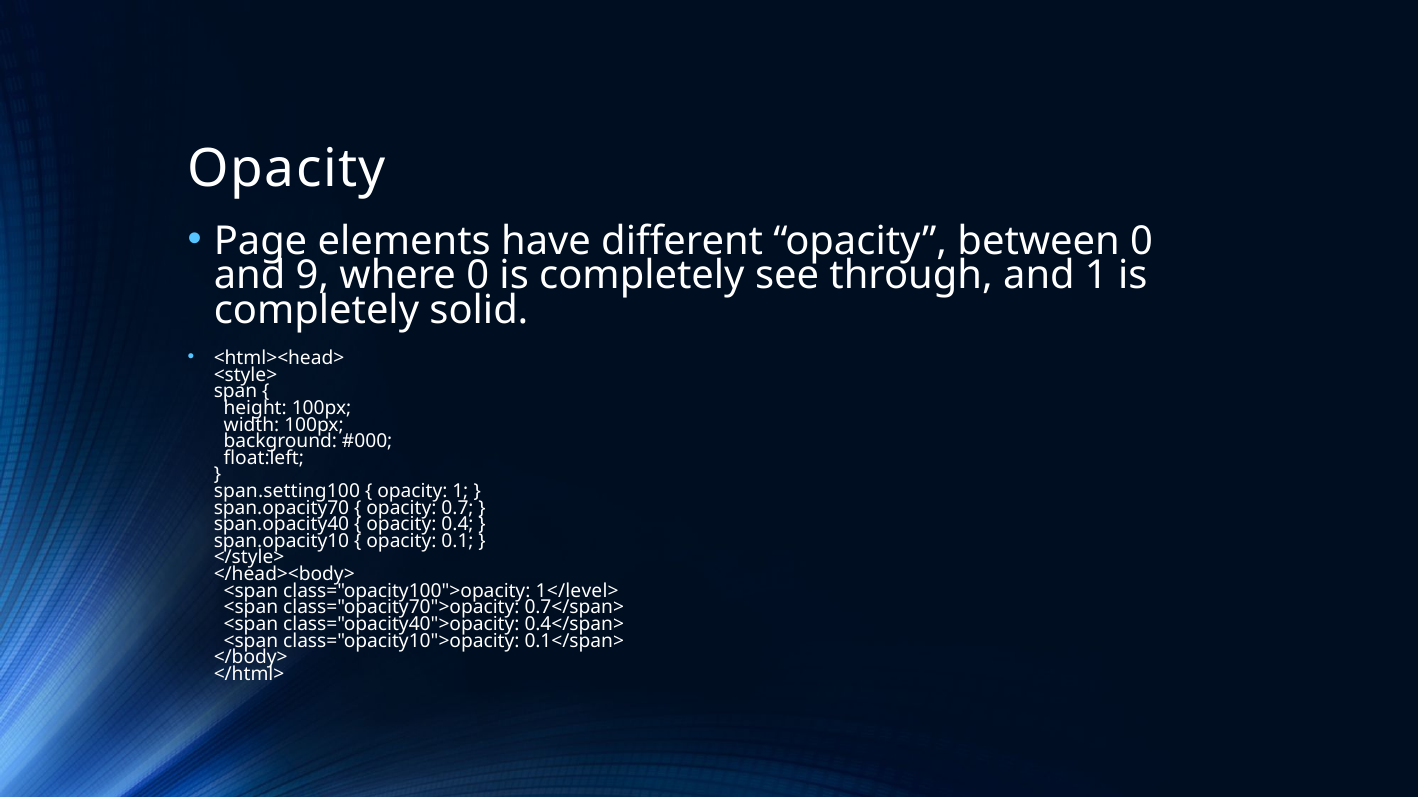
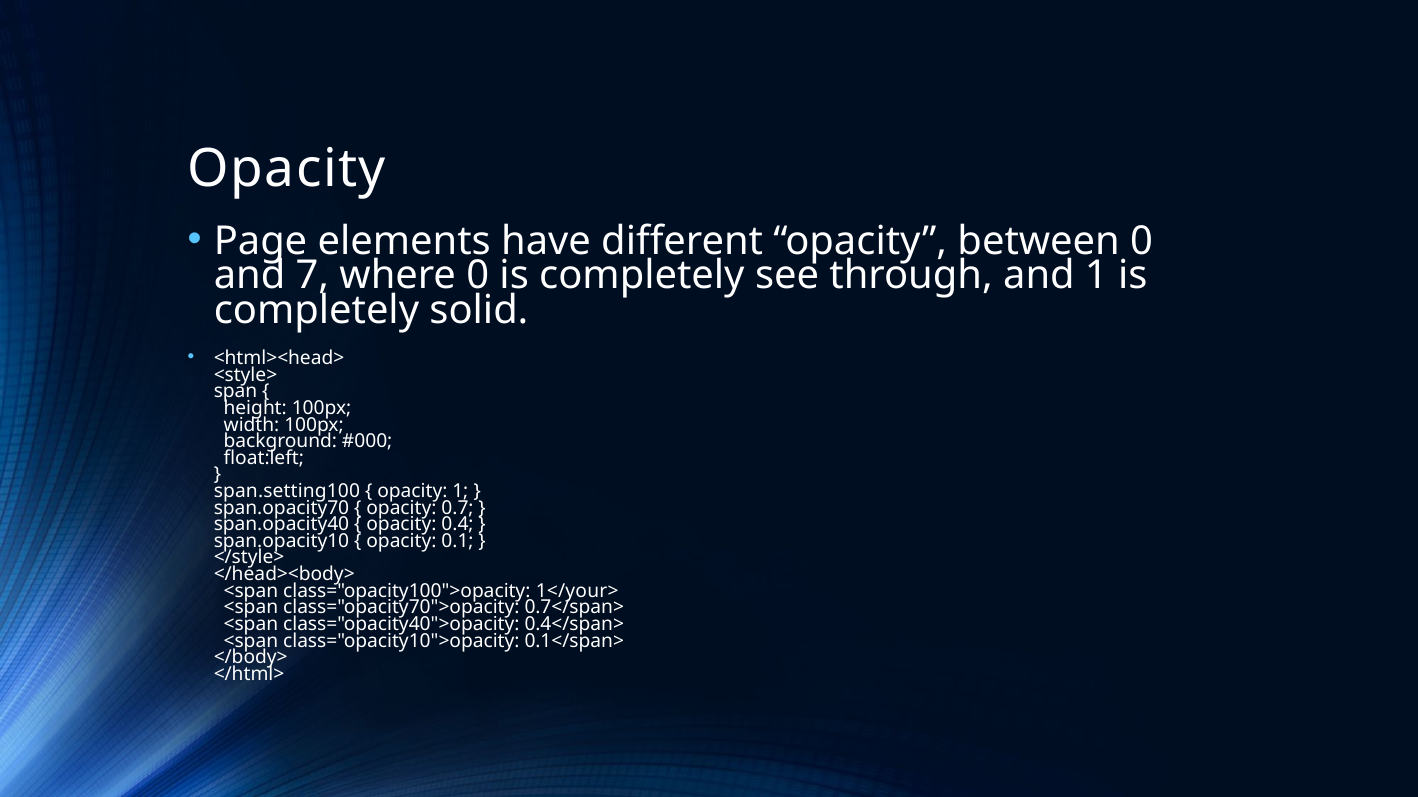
9: 9 -> 7 (312, 276)
1</level>: 1</level> -> 1</your> (577, 591)
